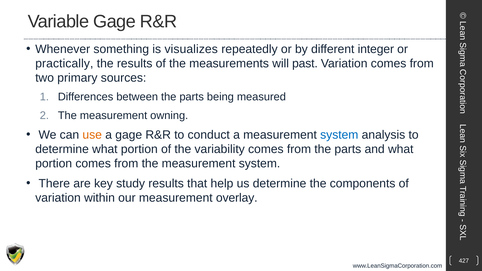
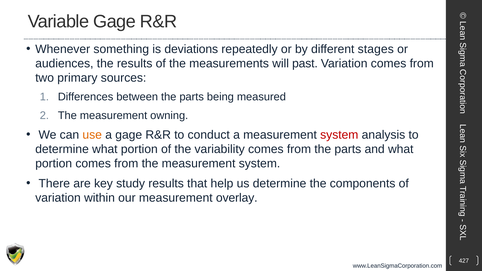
visualizes: visualizes -> deviations (191, 49)
integer: integer -> stages (376, 49)
practically: practically -> audiences (64, 64)
system colour: blue -> red (339, 135)
